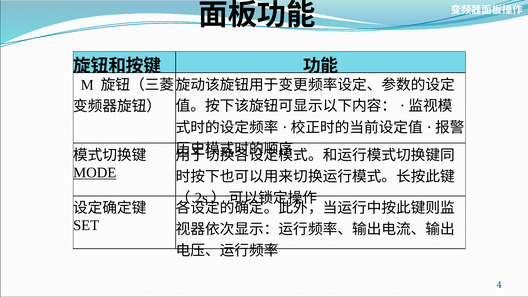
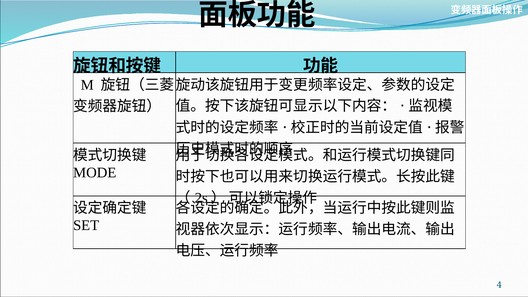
MODE underline: present -> none (95, 173)
